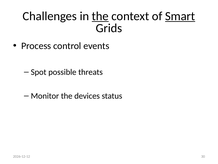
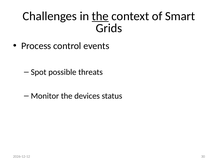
Smart underline: present -> none (180, 16)
